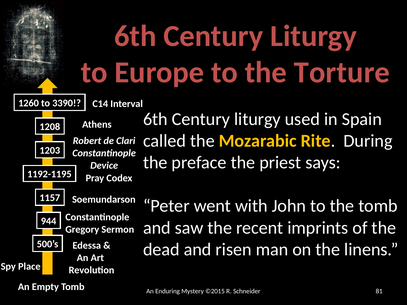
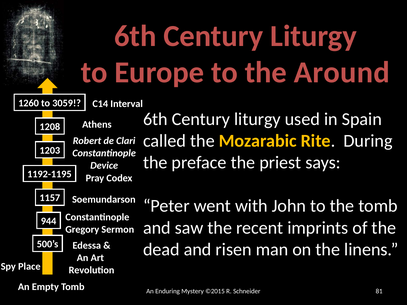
Torture: Torture -> Around (342, 73)
3390: 3390 -> 3059 (67, 103)
